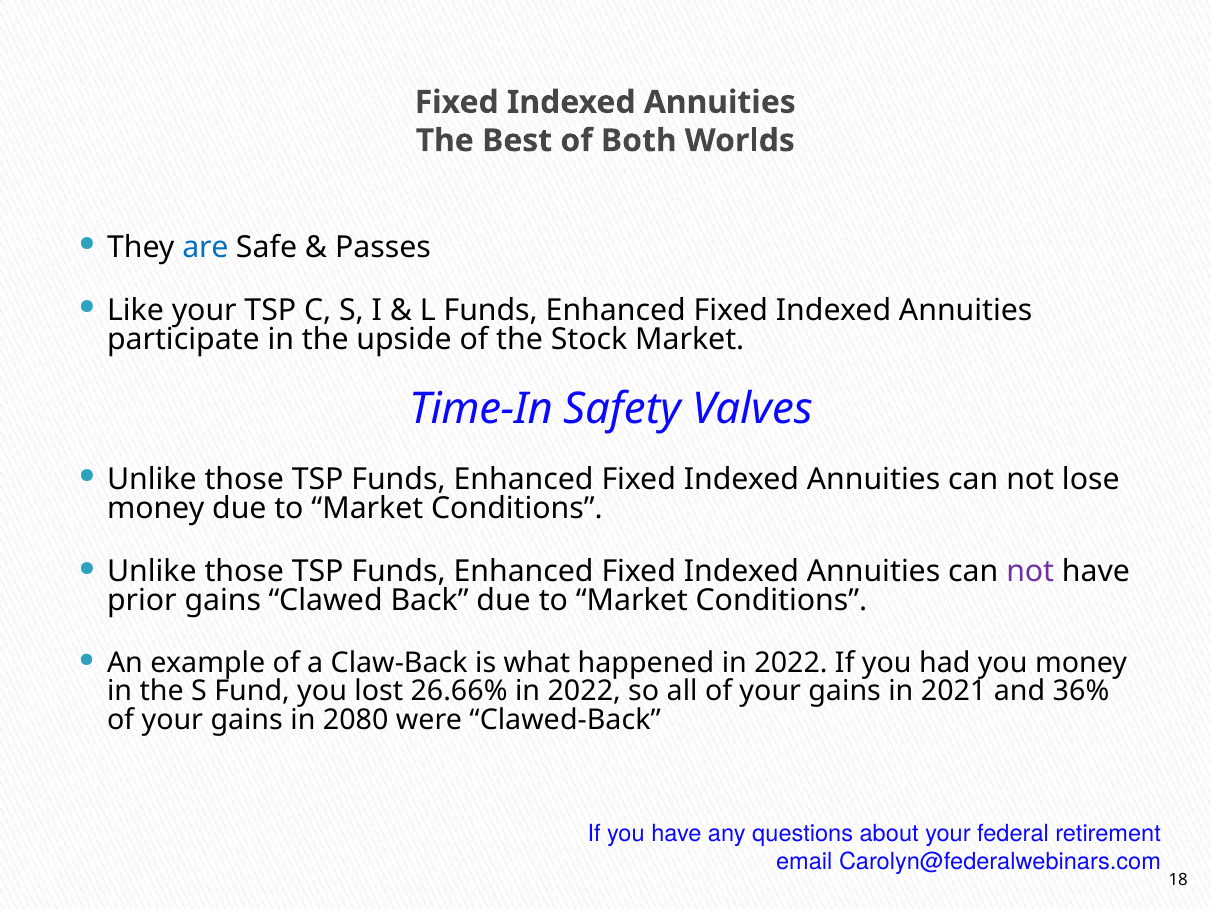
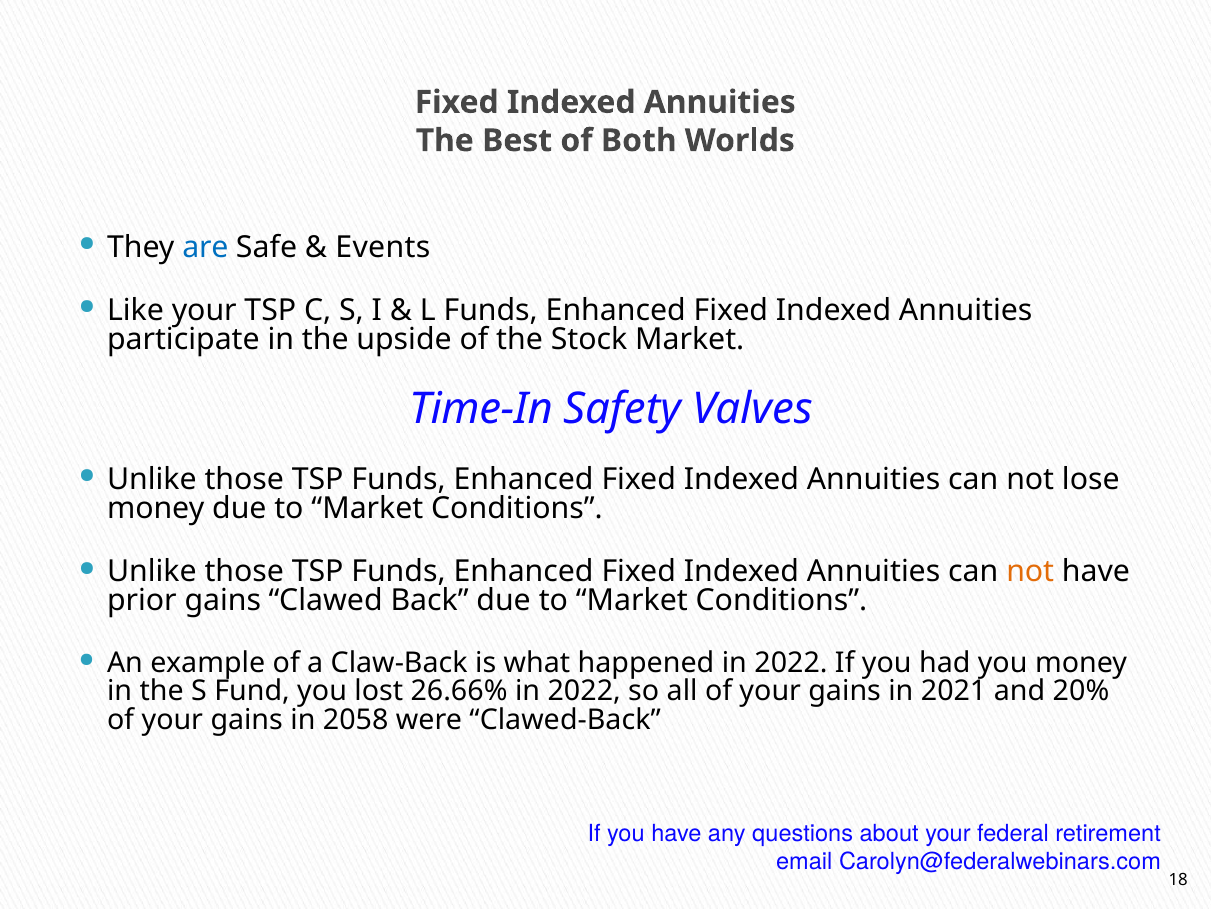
Passes: Passes -> Events (383, 247)
not colour: purple -> orange (1030, 571)
36%: 36% -> 20% (1081, 690)
2080: 2080 -> 2058 (356, 719)
